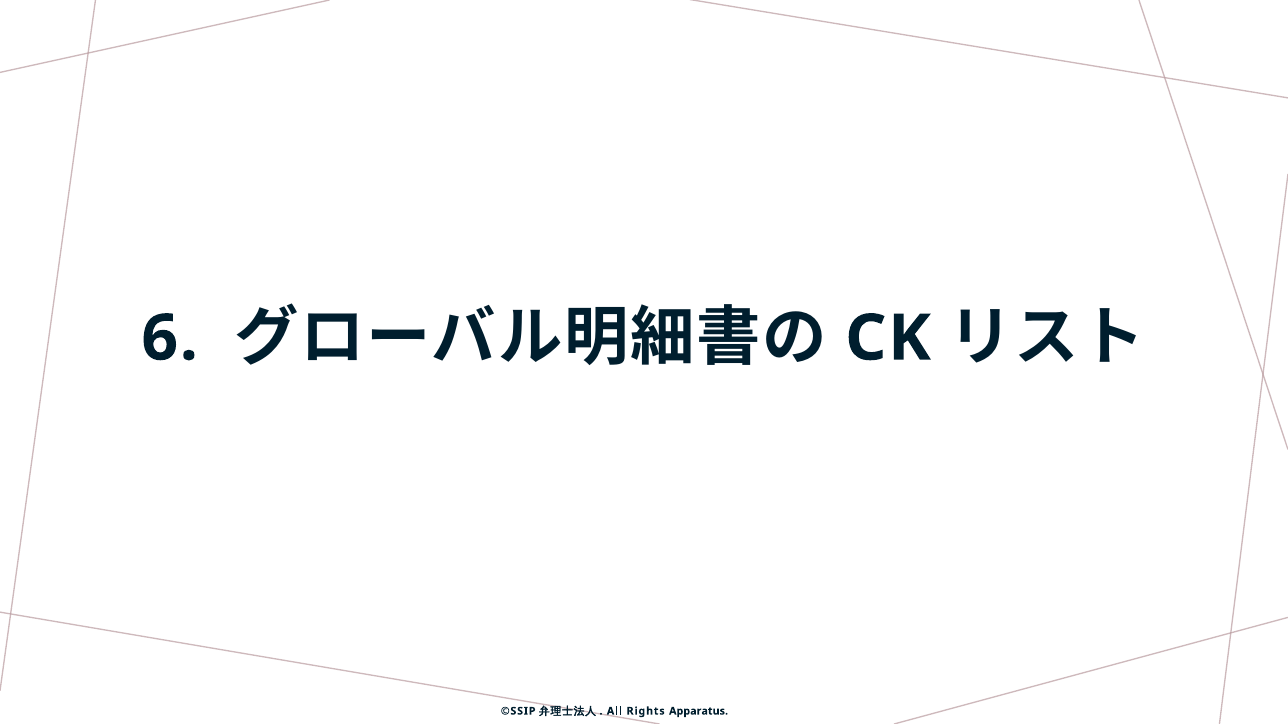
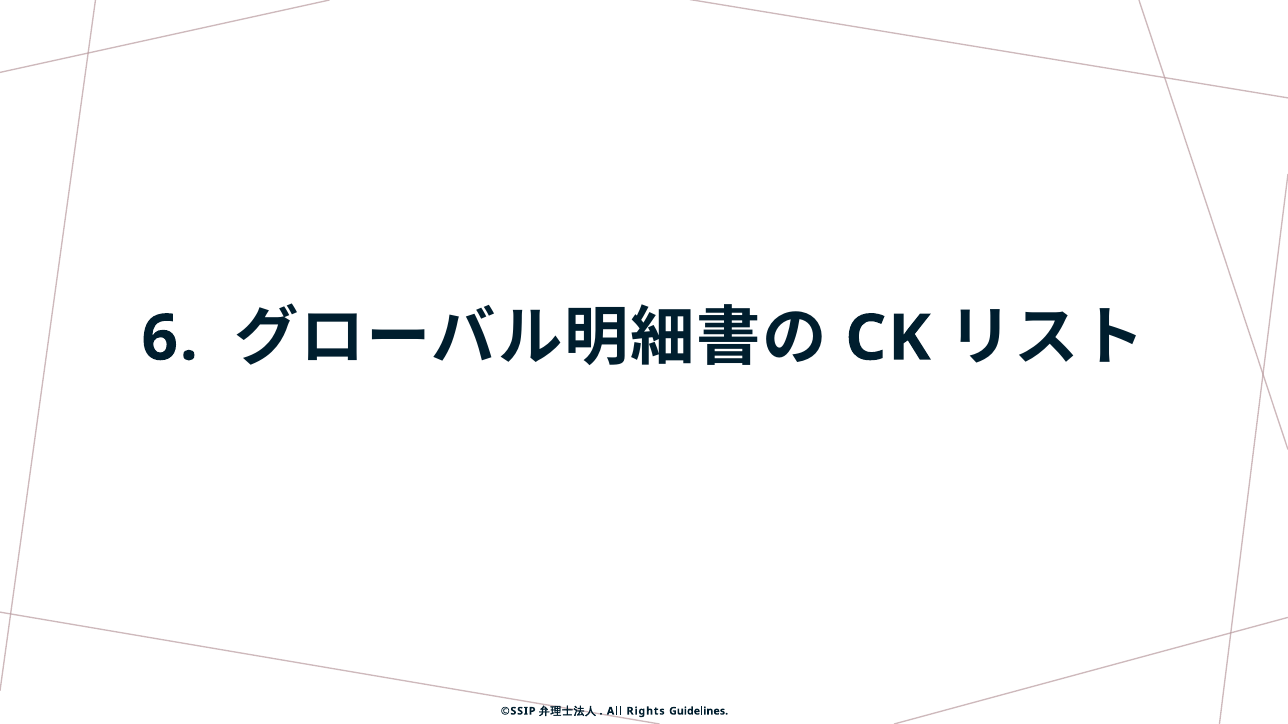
Apparatus: Apparatus -> Guidelines (699, 712)
